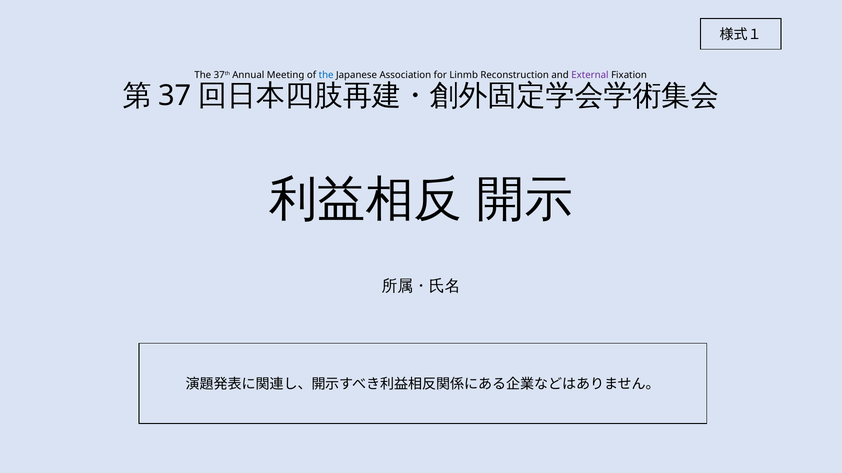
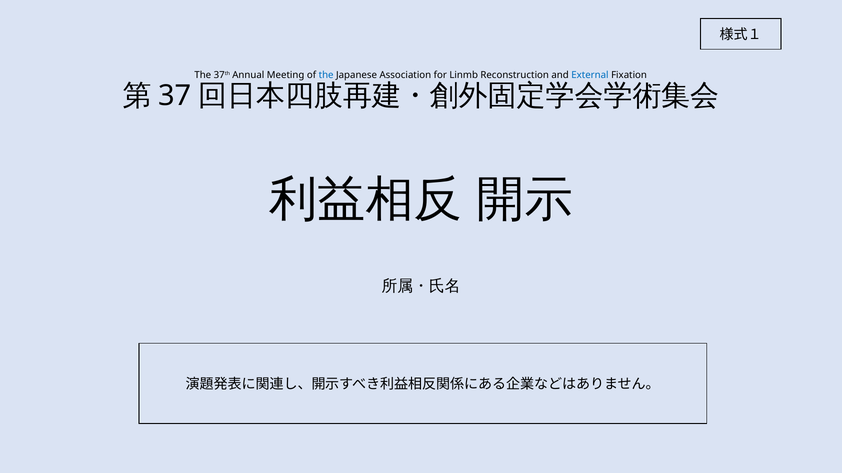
External colour: purple -> blue (590, 75)
